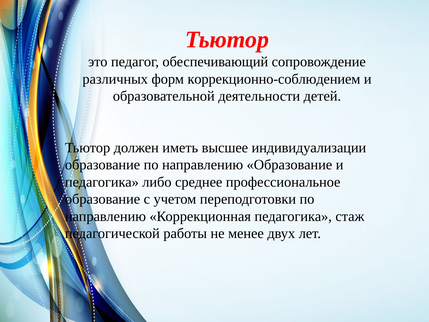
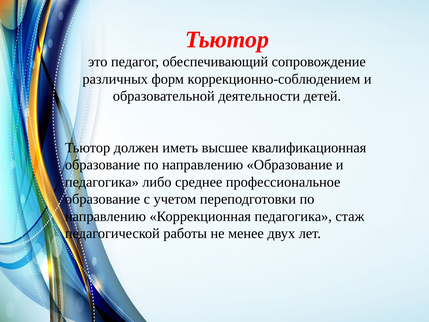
индивидуализации: индивидуализации -> квалификационная (309, 148)
